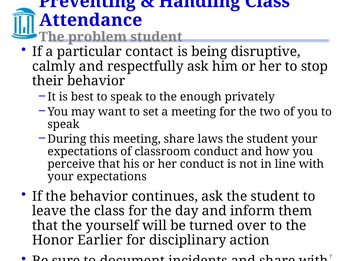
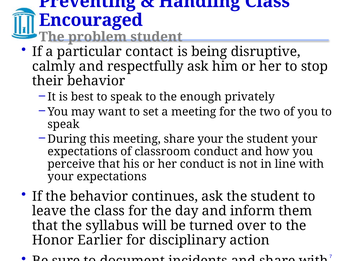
Attendance: Attendance -> Encouraged (91, 20)
share laws: laws -> your (210, 139)
yourself: yourself -> syllabus (112, 226)
